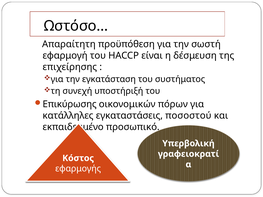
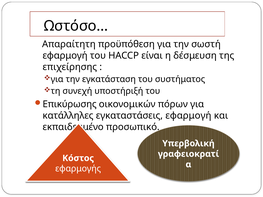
εγκαταστάσεις ποσοστού: ποσοστού -> εφαρμογή (188, 116)
